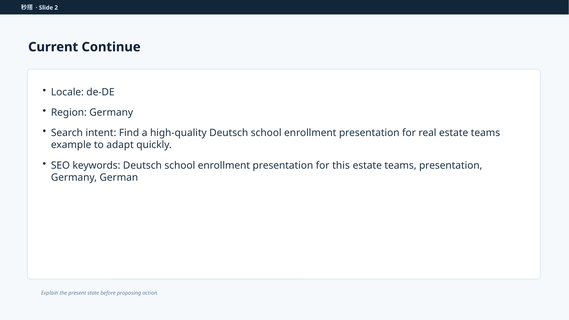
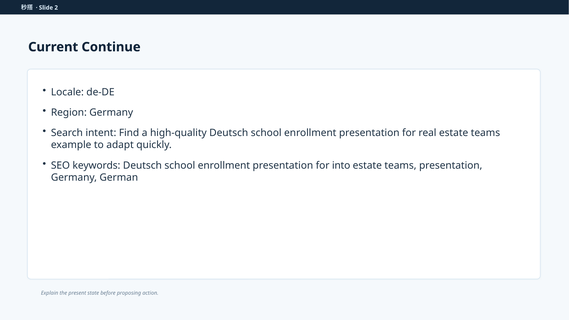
this: this -> into (341, 165)
